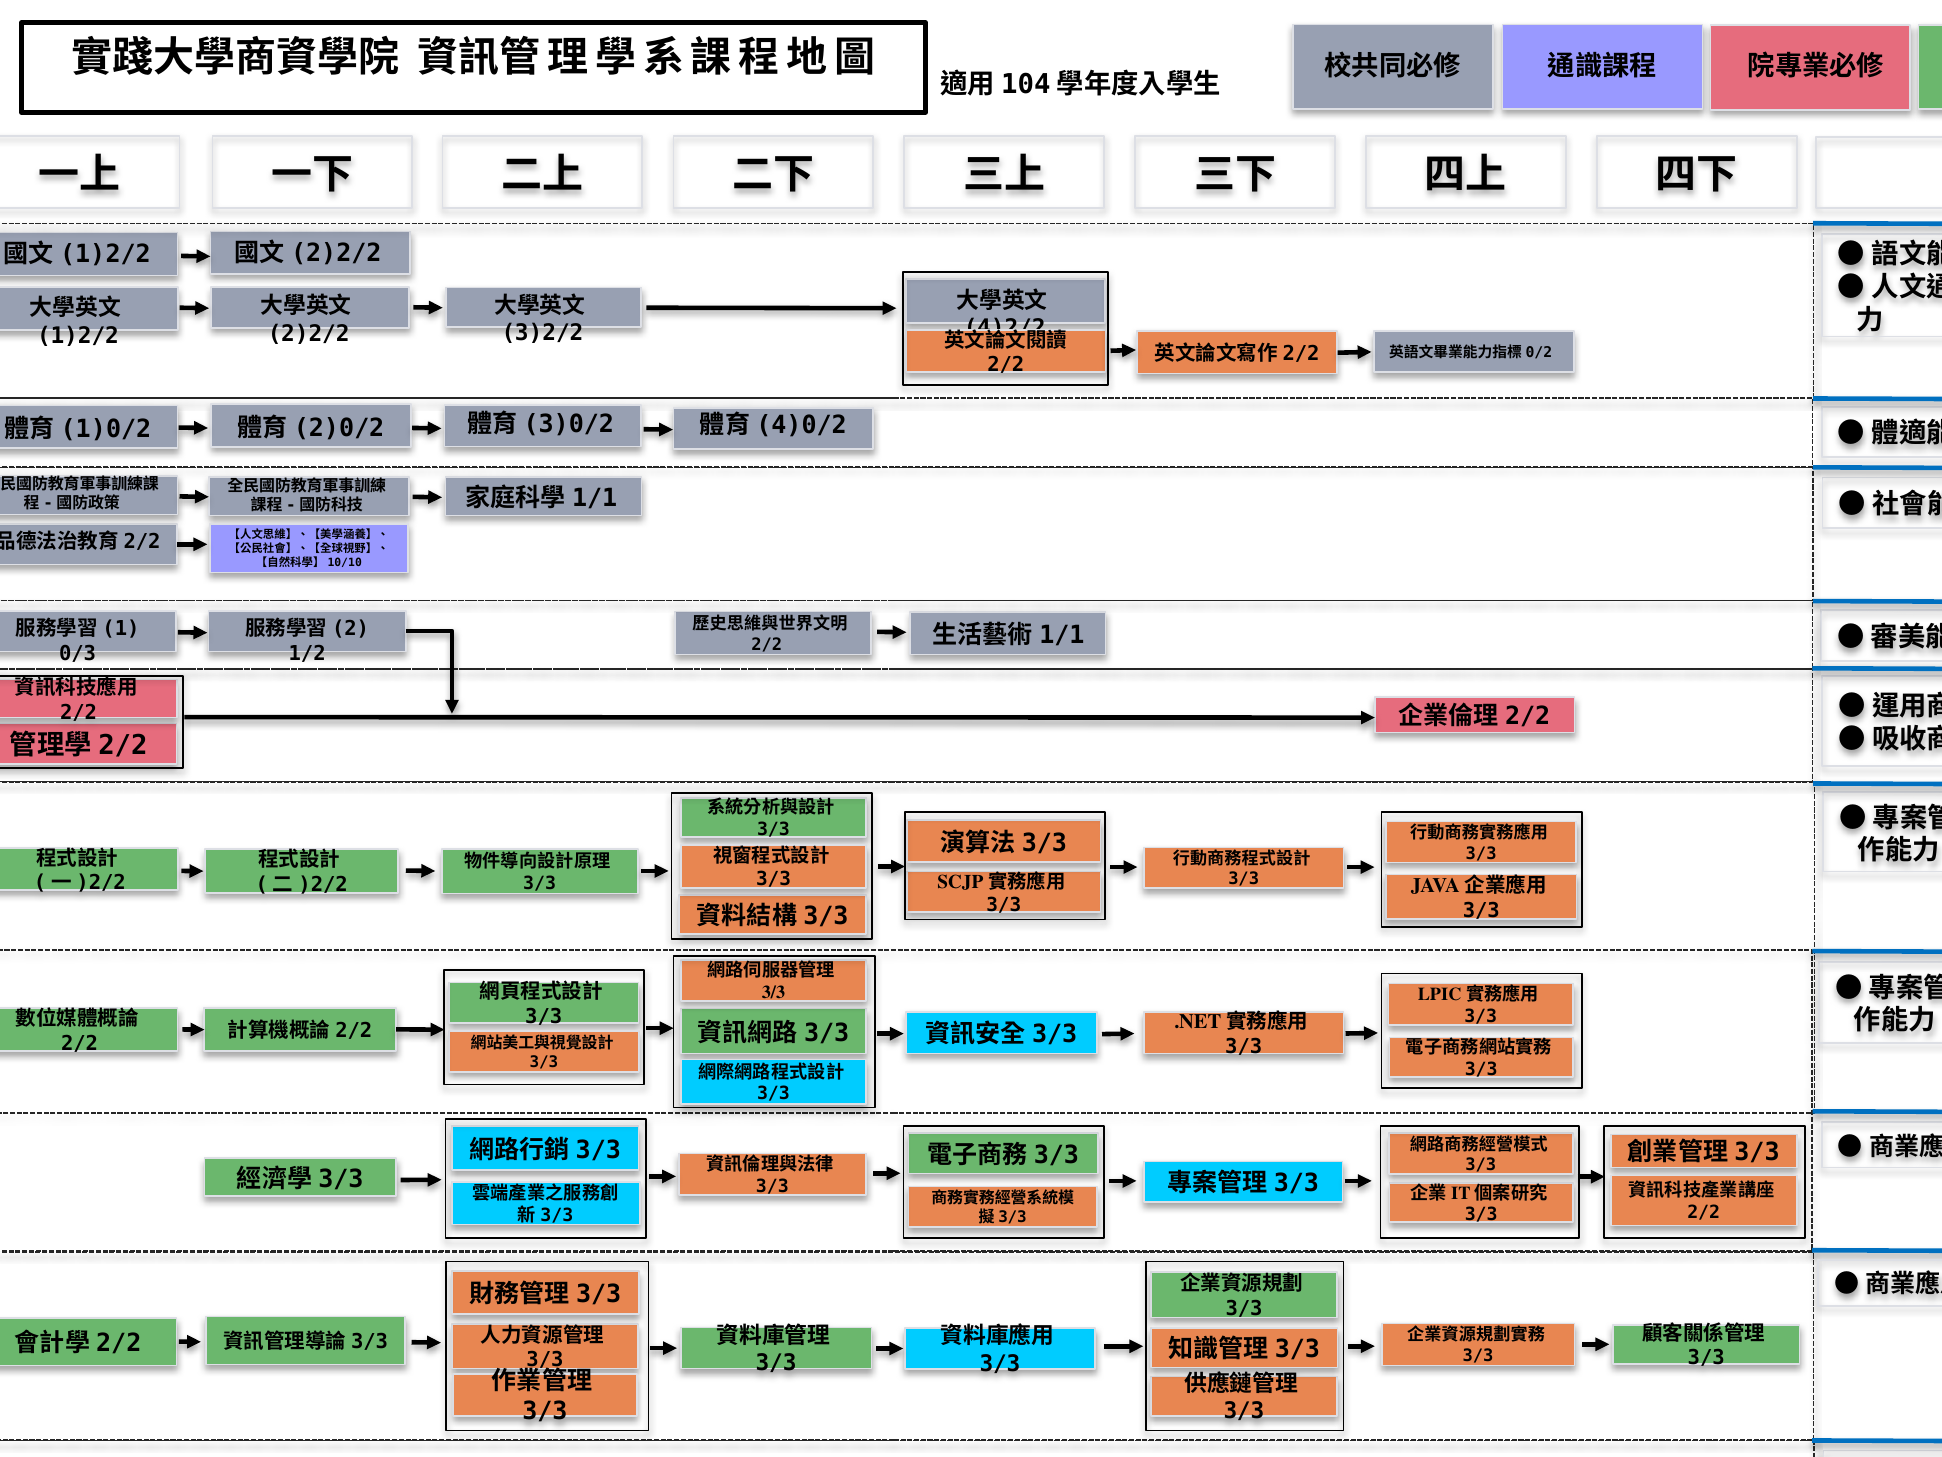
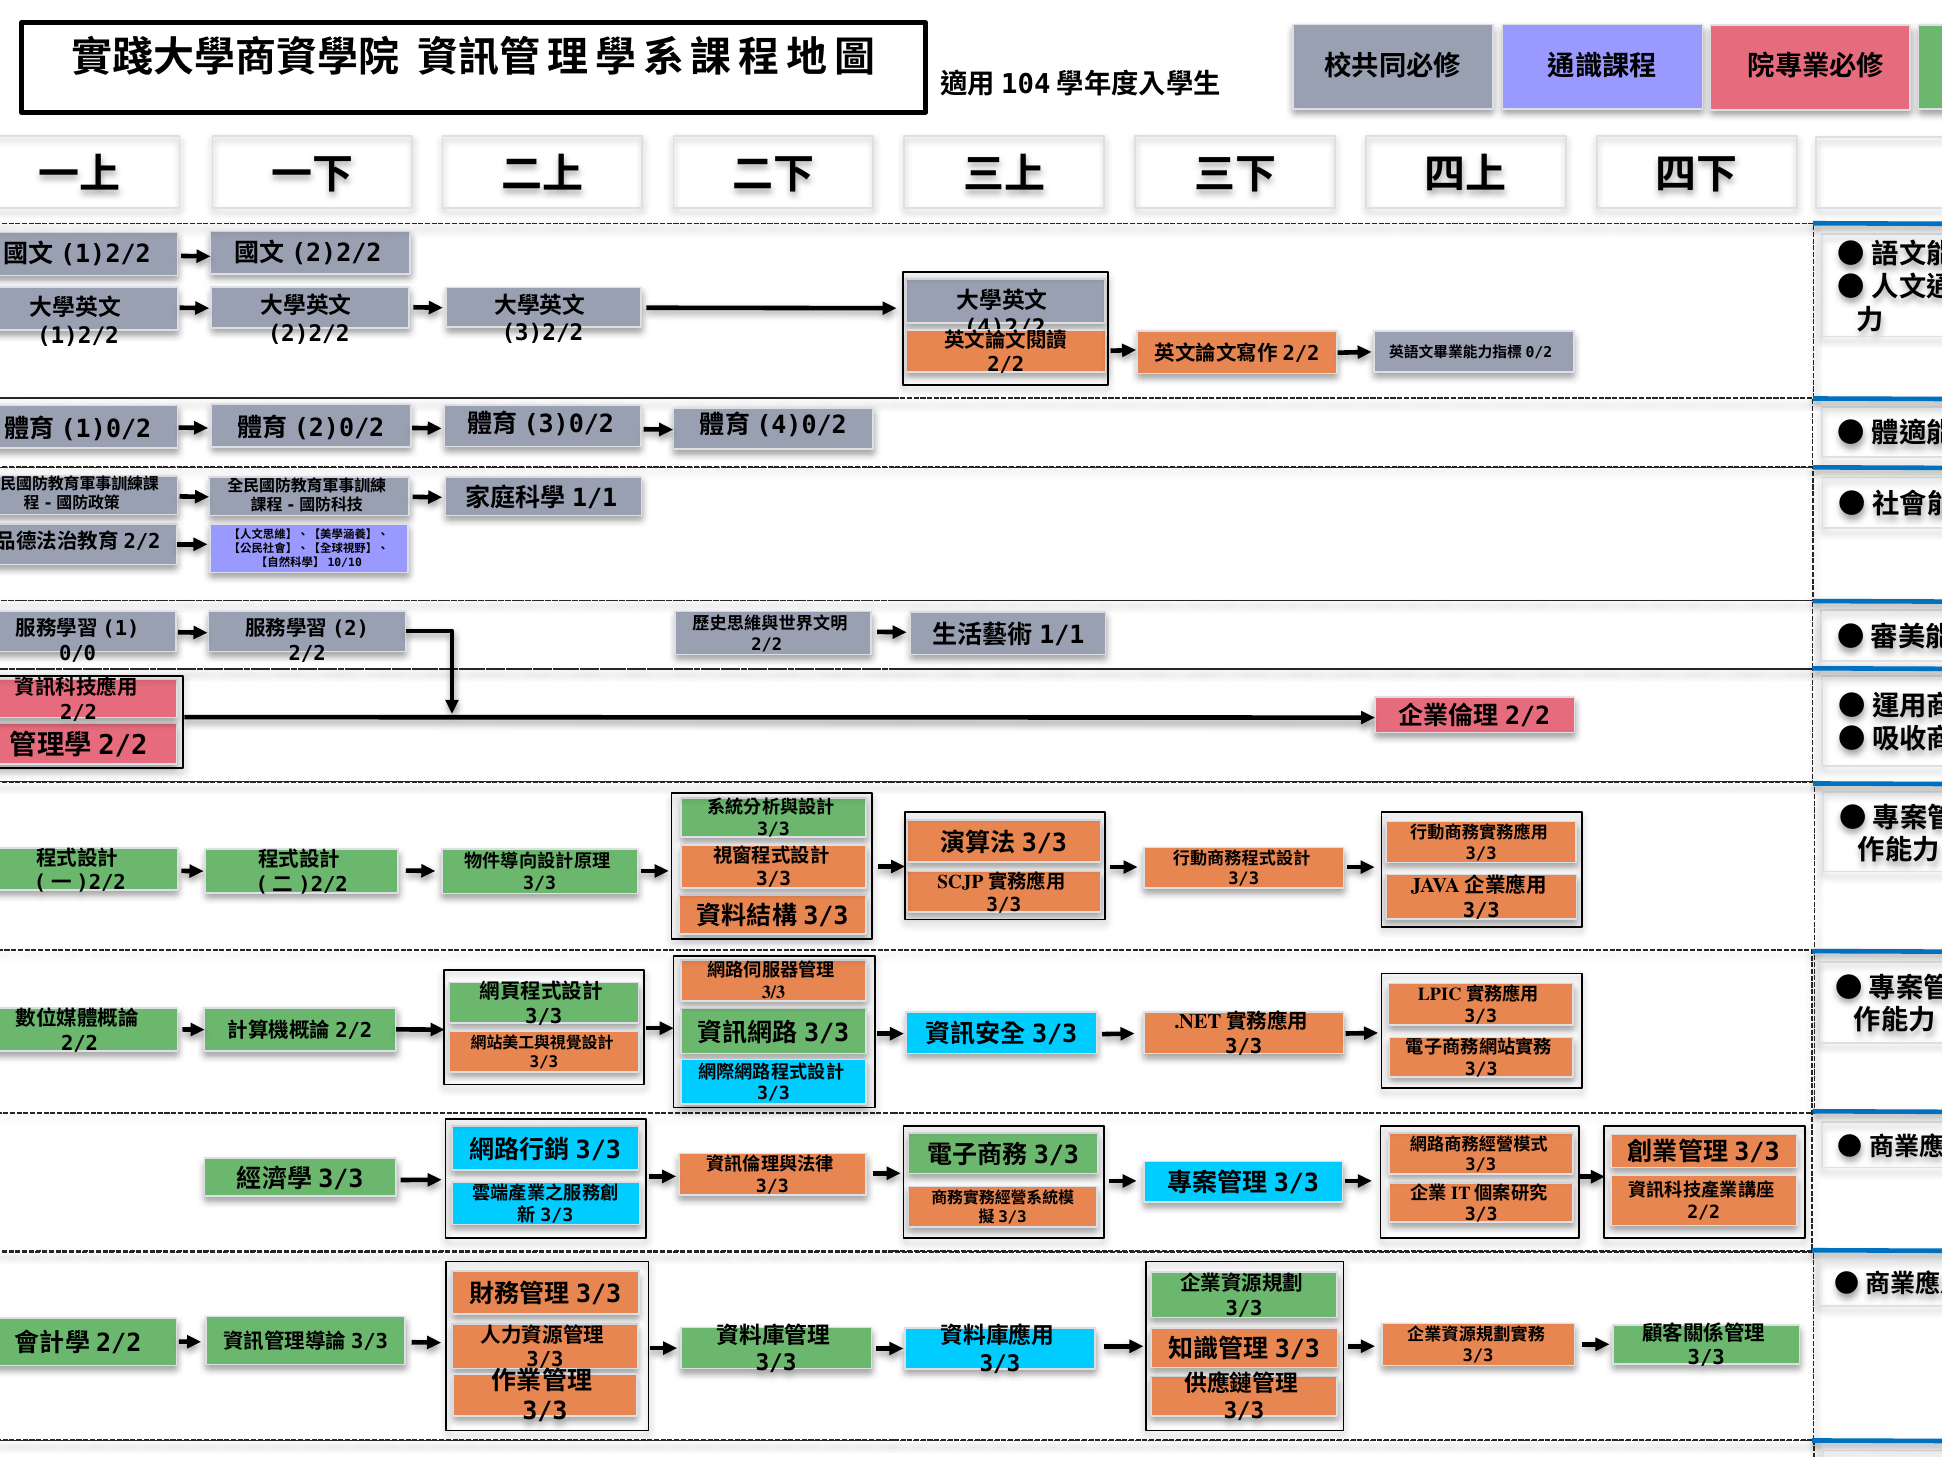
0/3: 0/3 -> 0/0 (78, 653)
1/2: 1/2 -> 2/2 (307, 653)
